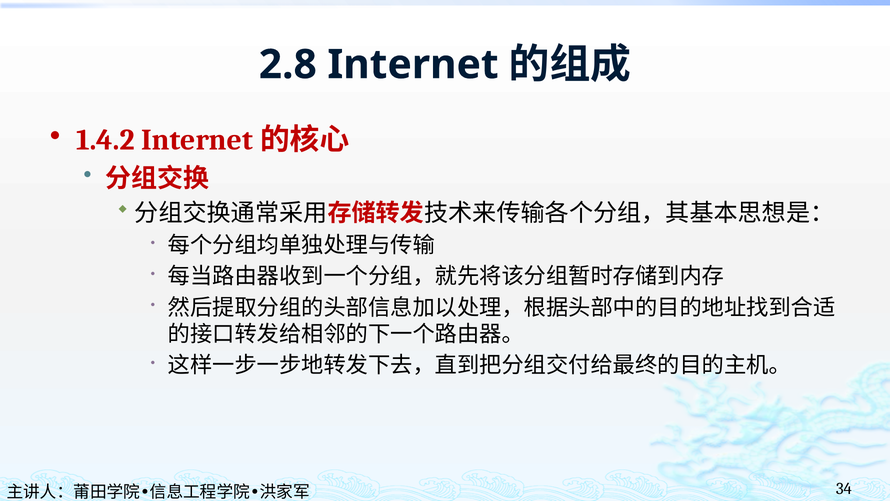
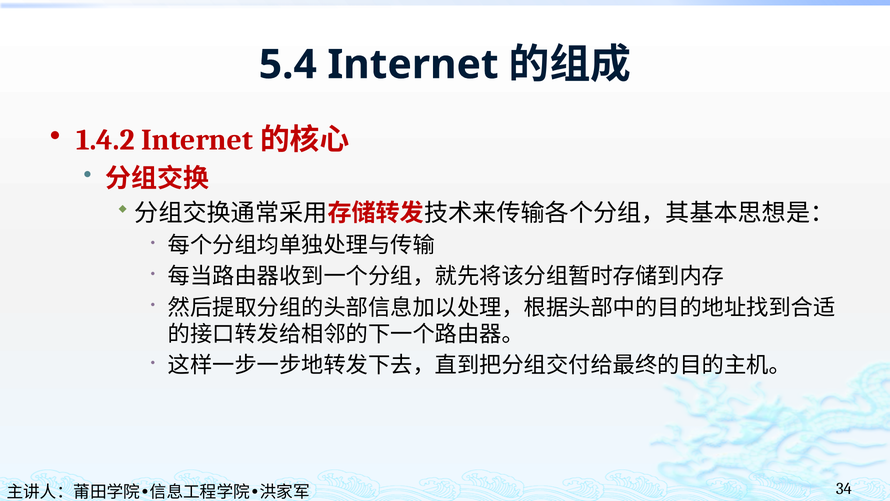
2.8: 2.8 -> 5.4 (288, 65)
